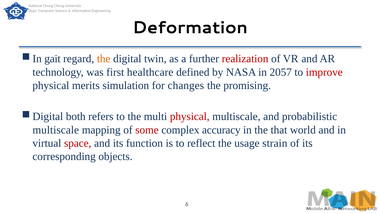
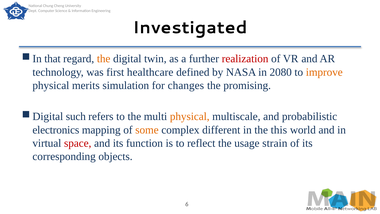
Deformation: Deformation -> Investigated (190, 28)
gait: gait -> that (52, 59)
2057: 2057 -> 2080 (281, 72)
improve colour: red -> orange (324, 72)
both: both -> such (76, 116)
physical colour: red -> orange (190, 116)
multiscale: multiscale -> electronics (56, 130)
some colour: red -> orange (147, 130)
accuracy: accuracy -> different (221, 130)
that: that -> this (279, 130)
